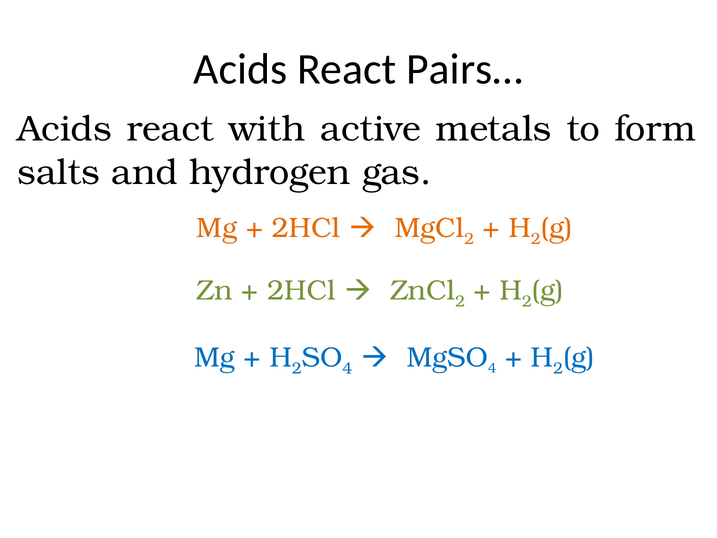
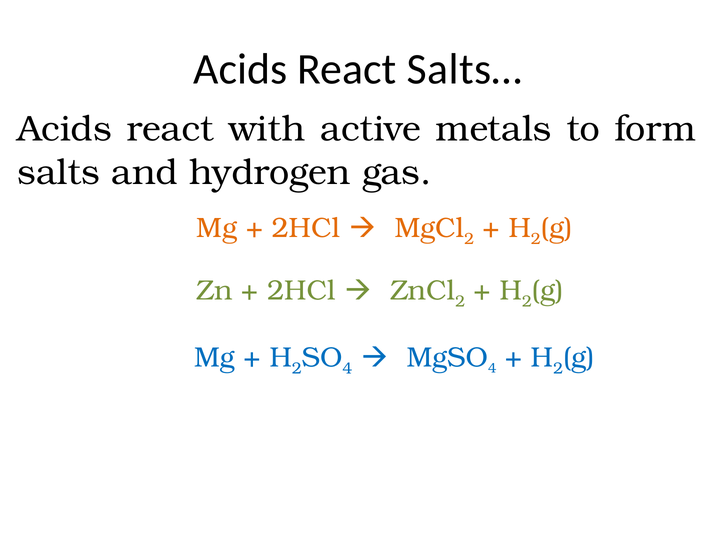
Pairs…: Pairs… -> Salts… (464, 69)
